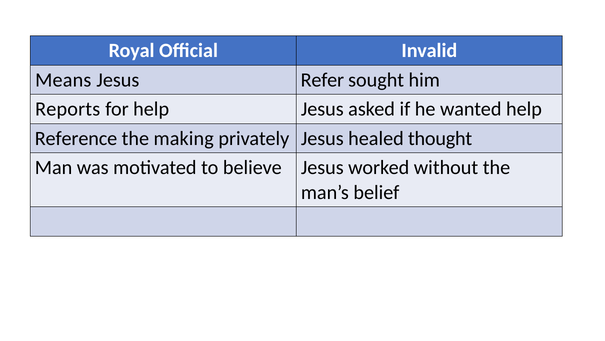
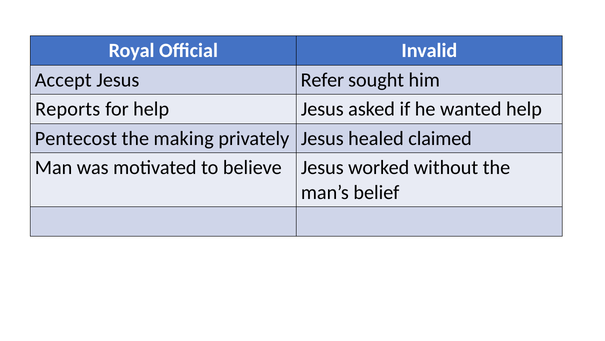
Means: Means -> Accept (63, 80)
Reference: Reference -> Pentecost (76, 138)
thought: thought -> claimed (440, 138)
